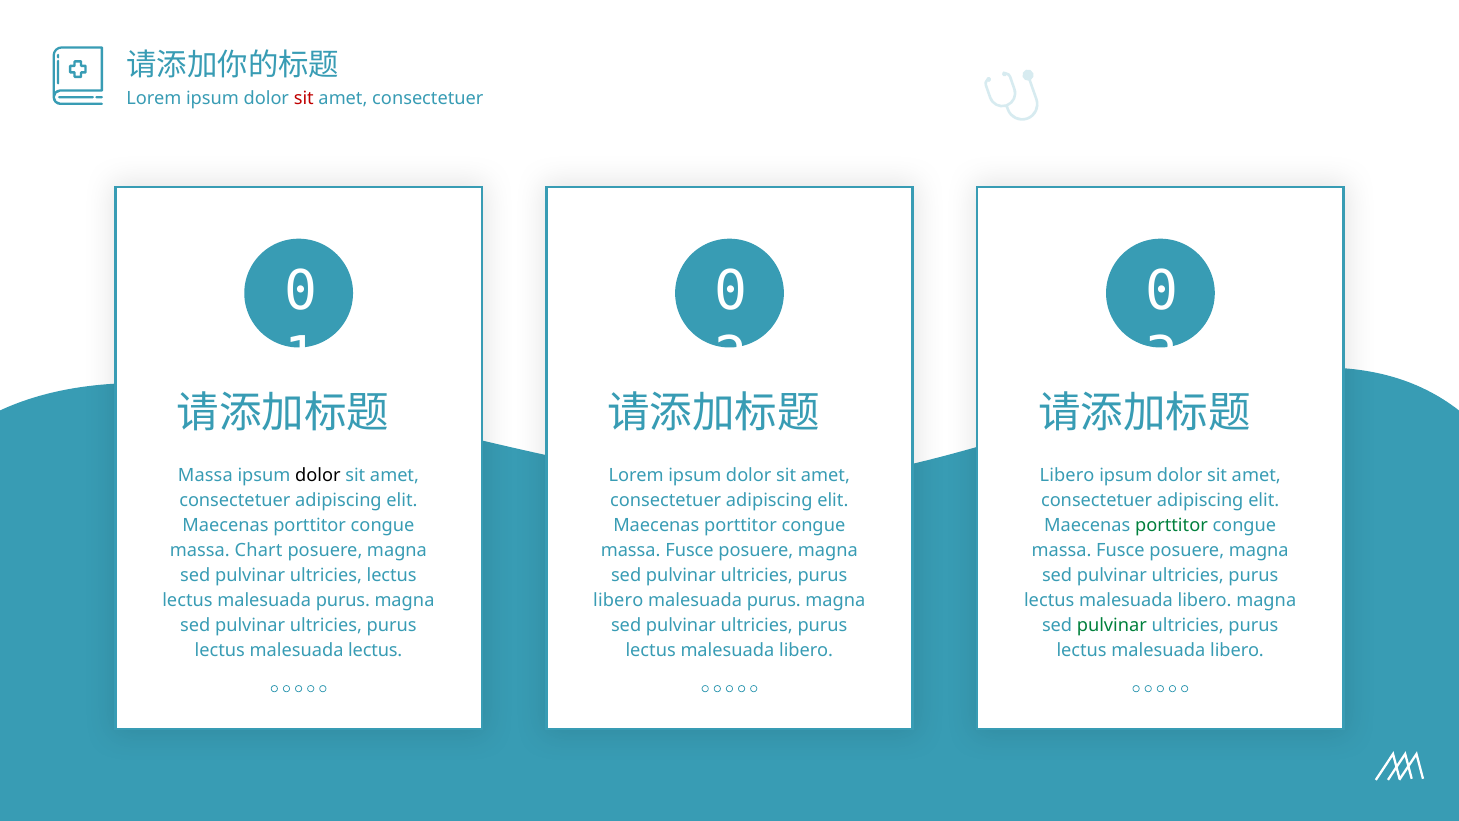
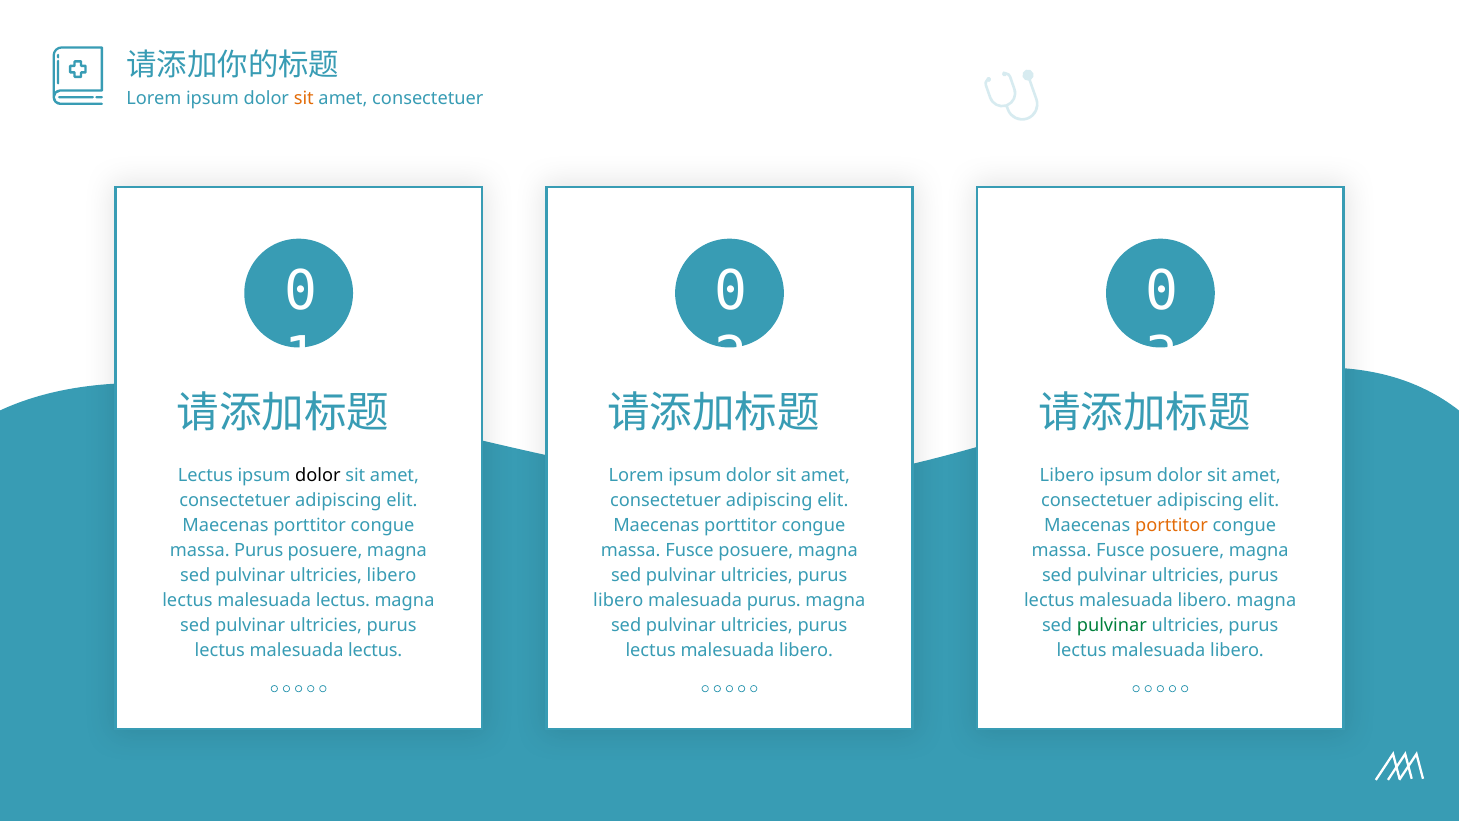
sit colour: red -> orange (304, 99)
Massa: Massa -> Lectus (205, 476)
porttitor colour: green -> orange (1171, 526)
massa Chart: Chart -> Purus (259, 551)
ultricies lectus: lectus -> libero (392, 575)
purus: purus -> lectus (343, 600)
